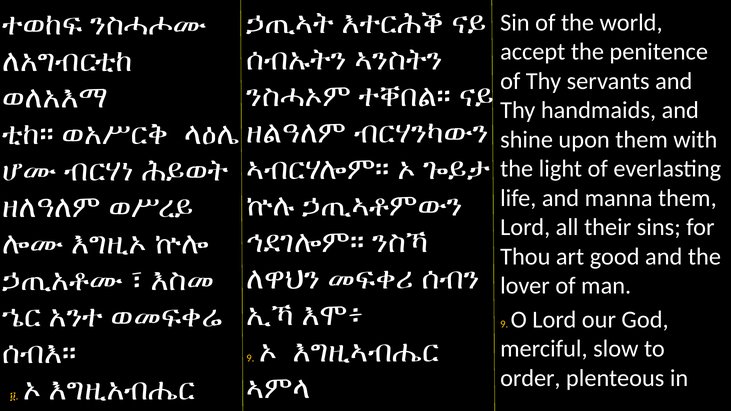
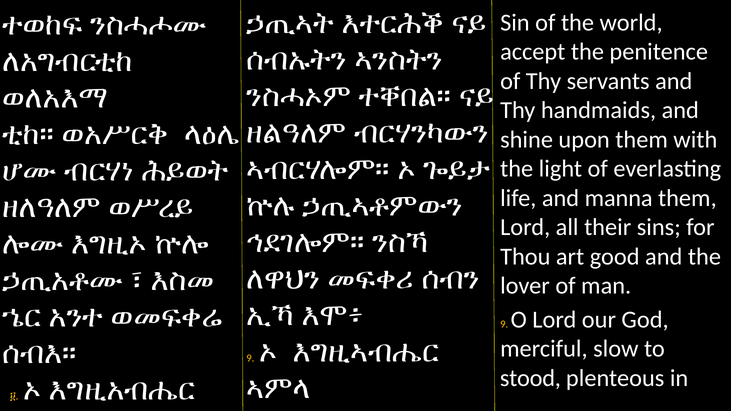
order: order -> stood (530, 378)
